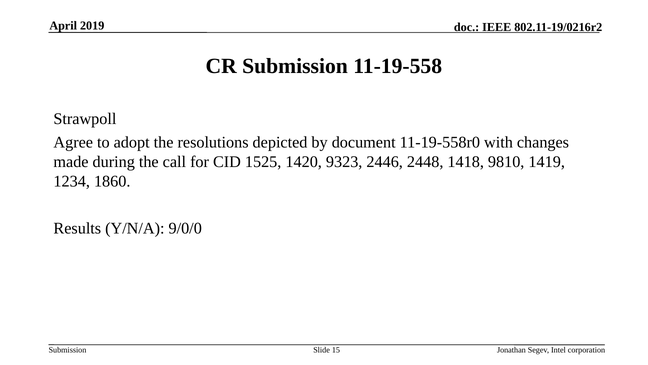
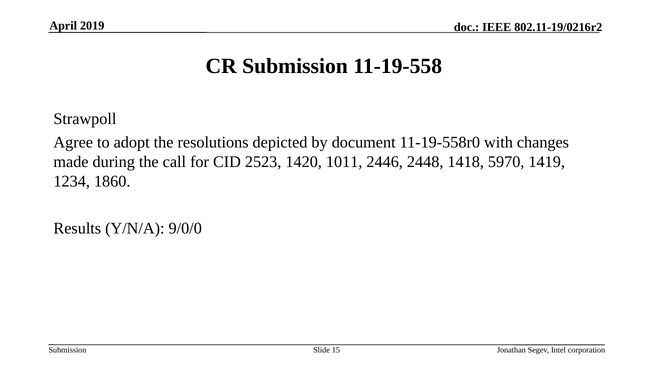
1525: 1525 -> 2523 (263, 162)
9323: 9323 -> 1011 (344, 162)
9810: 9810 -> 5970 (506, 162)
